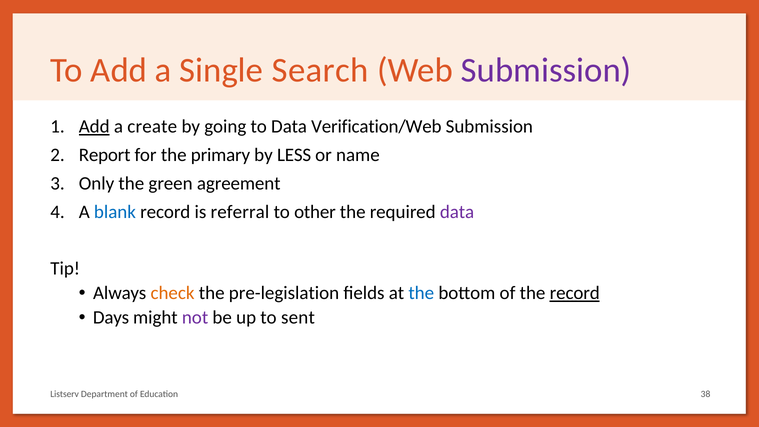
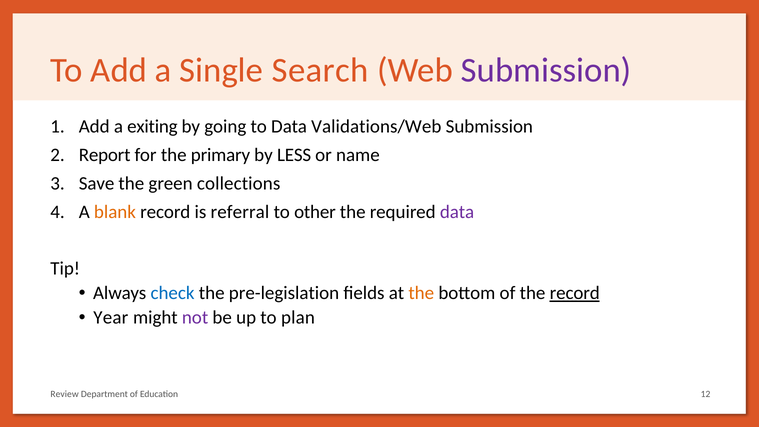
Add underline: present -> none (94, 127)
create: create -> exiting (152, 127)
Verification/Web: Verification/Web -> Validations/Web (376, 127)
Only: Only -> Save (97, 183)
agreement: agreement -> collections (239, 183)
blank colour: blue -> orange (115, 212)
check colour: orange -> blue (173, 293)
the colour: blue -> orange (421, 293)
Days: Days -> Year (111, 317)
sent: sent -> plan (298, 317)
Listserv: Listserv -> Review (65, 394)
38: 38 -> 12 (706, 394)
